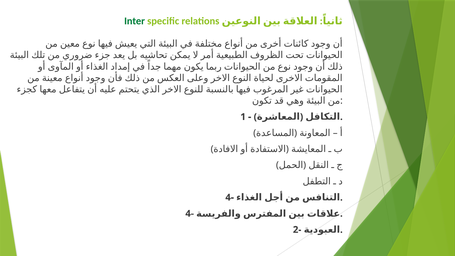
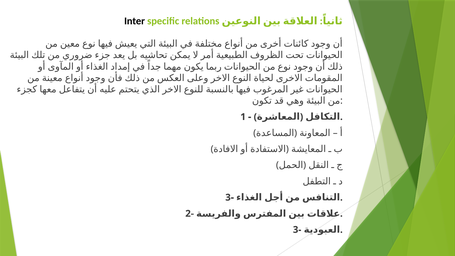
Inter colour: green -> black (135, 21)
4-: 4- -> 3- (230, 197)
4-: 4- -> 2- (190, 214)
2-: 2- -> 3- (297, 230)
